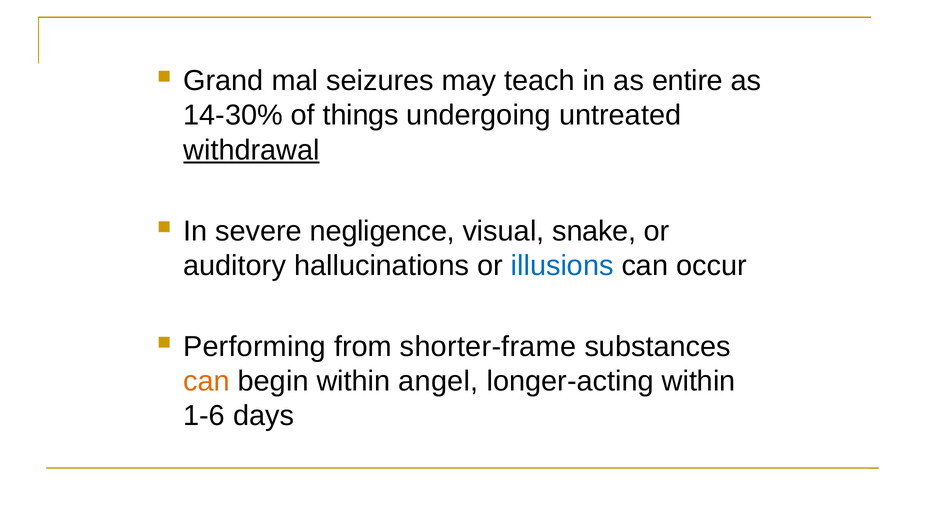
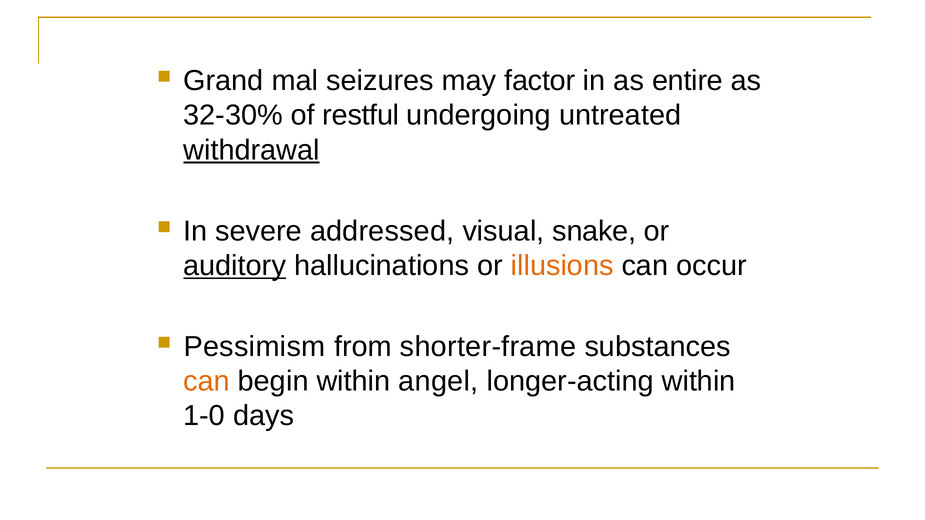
teach: teach -> factor (540, 81)
14-30%: 14-30% -> 32-30% (233, 116)
things: things -> restful (361, 116)
negligence: negligence -> addressed (382, 231)
auditory underline: none -> present (235, 266)
illusions colour: blue -> orange (562, 266)
Performing: Performing -> Pessimism (255, 347)
1-6: 1-6 -> 1-0 (204, 416)
